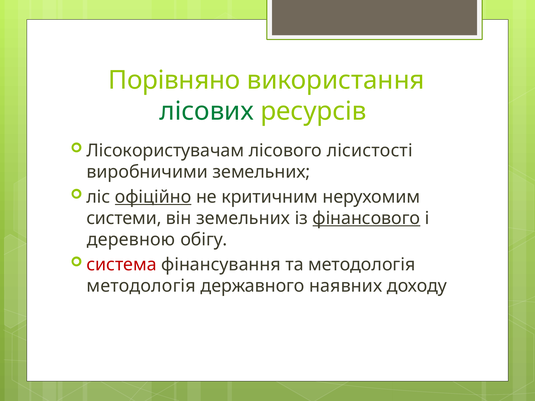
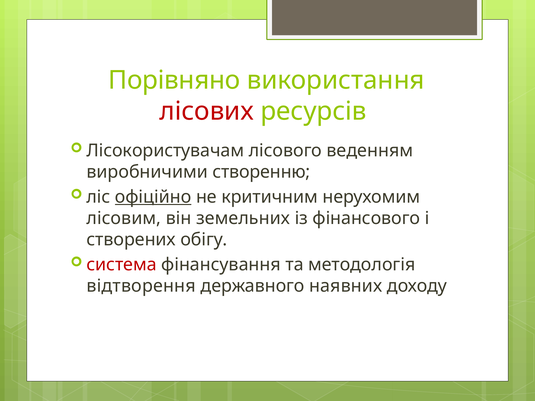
лісових colour: green -> red (207, 111)
лісистості: лісистості -> веденням (370, 151)
виробничими земельних: земельних -> створенню (261, 172)
системи: системи -> лісовим (124, 218)
фінансового underline: present -> none (366, 218)
деревною: деревною -> створених (131, 240)
методологія: методологія -> відтворення (141, 286)
